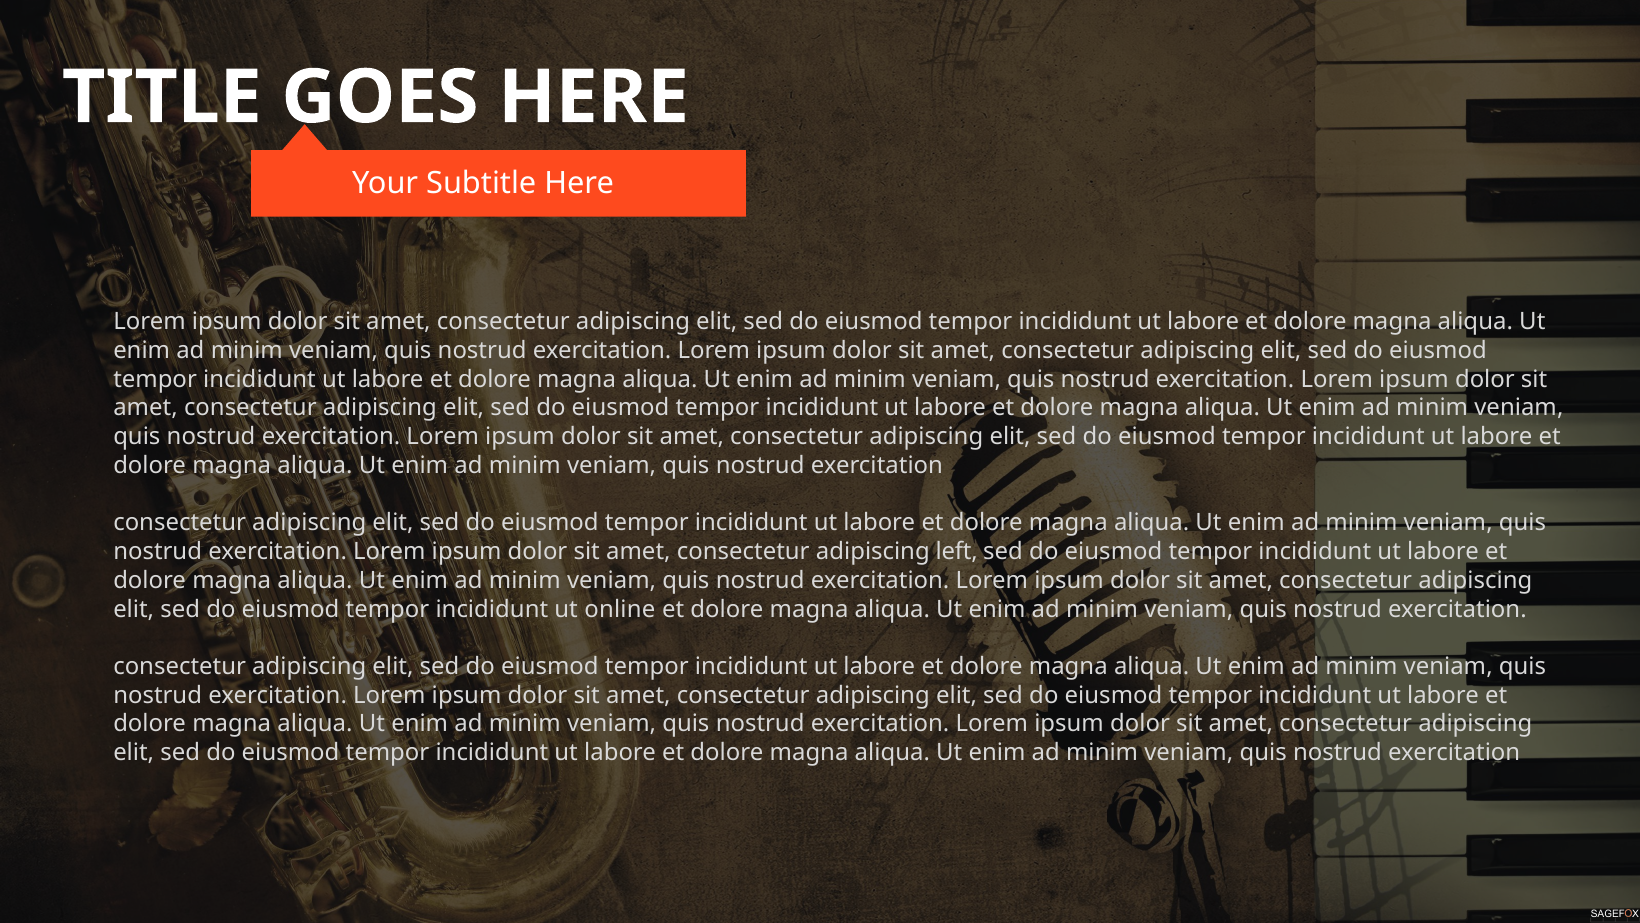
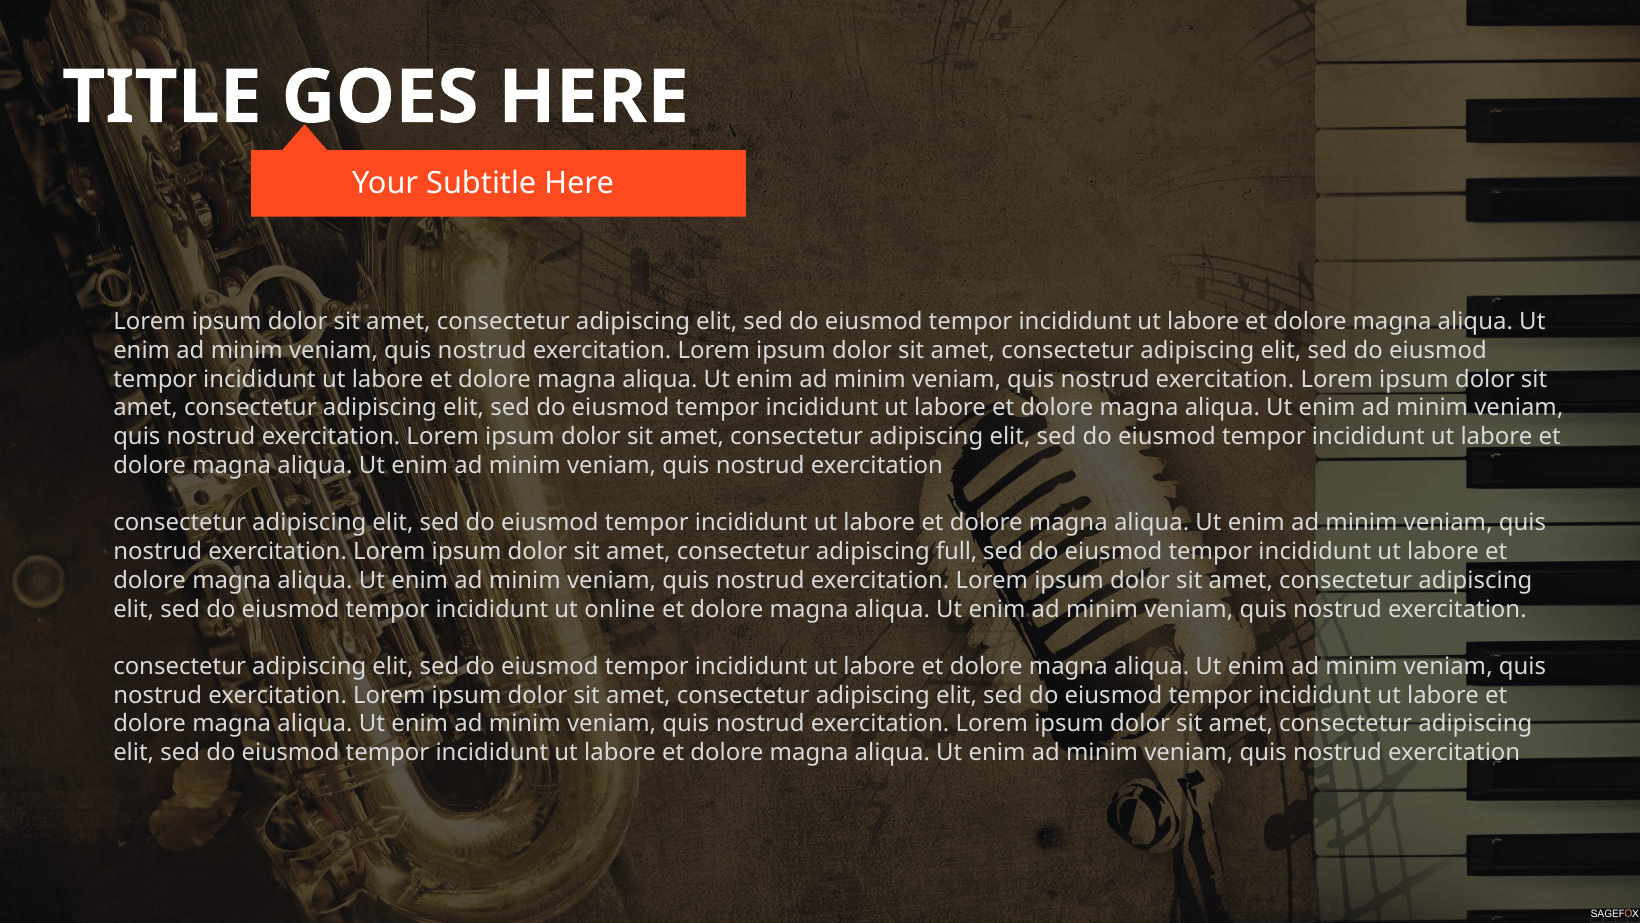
left: left -> full (957, 551)
